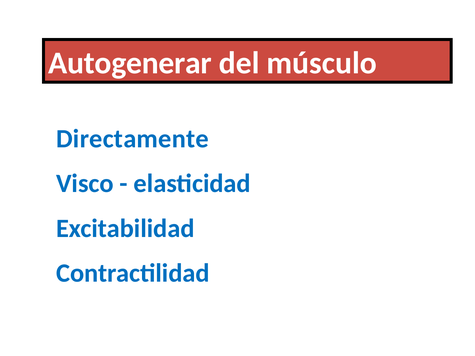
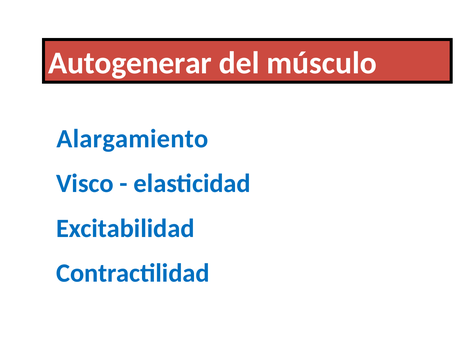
Directamente: Directamente -> Alargamiento (132, 139)
